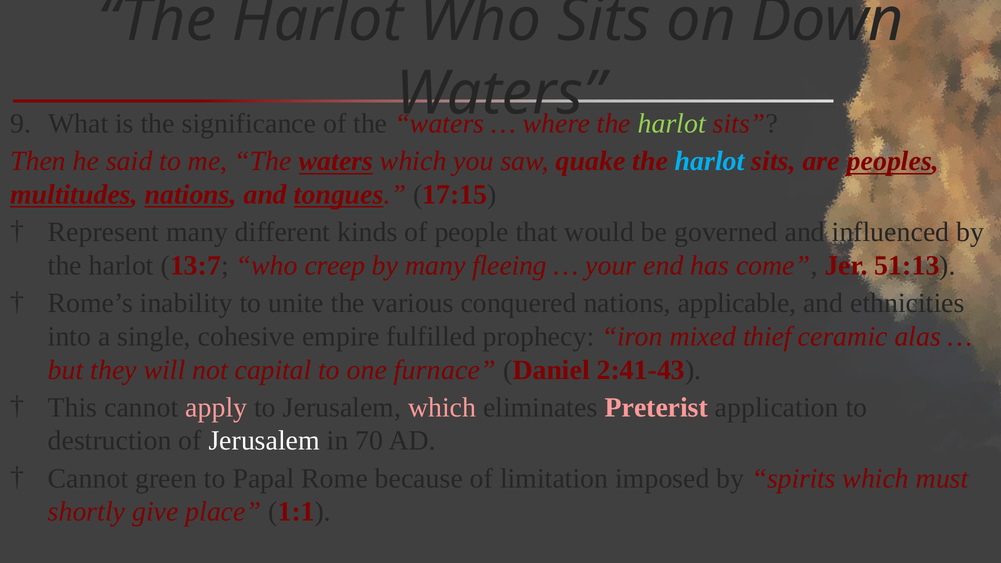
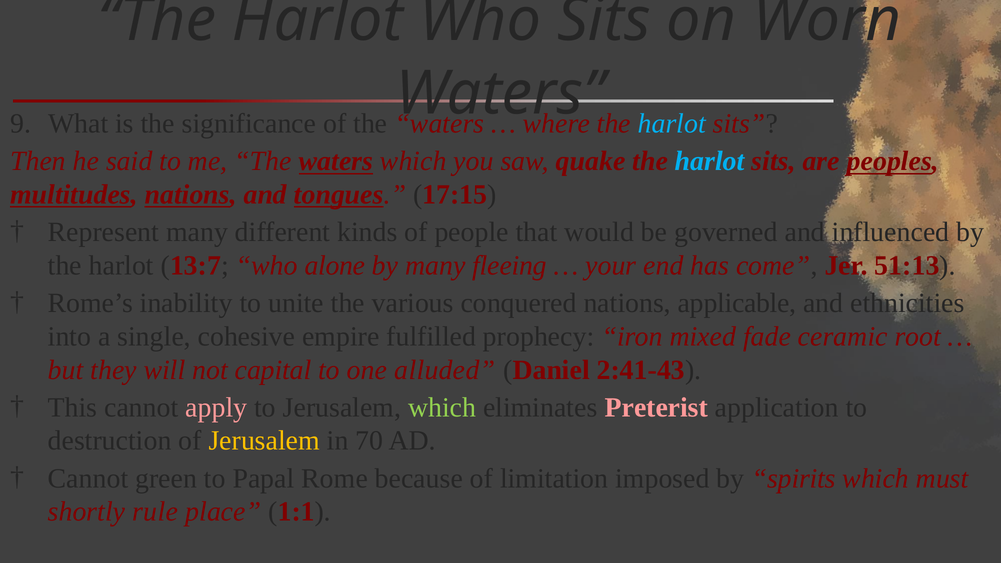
Down: Down -> Worn (827, 20)
harlot colour: light green -> light blue (672, 124)
creep: creep -> alone (335, 266)
thief: thief -> fade (767, 337)
alas: alas -> root (918, 337)
furnace: furnace -> alluded (445, 370)
which colour: pink -> light green (442, 407)
Jerusalem colour: white -> yellow (264, 441)
give: give -> rule (155, 512)
